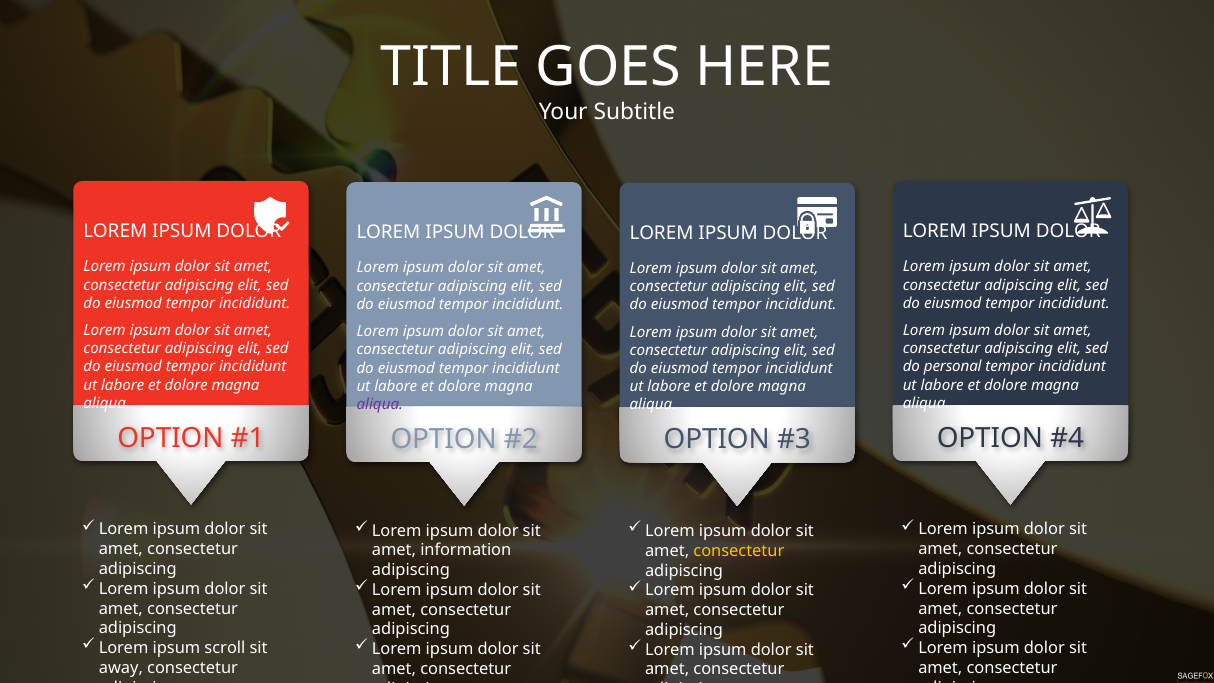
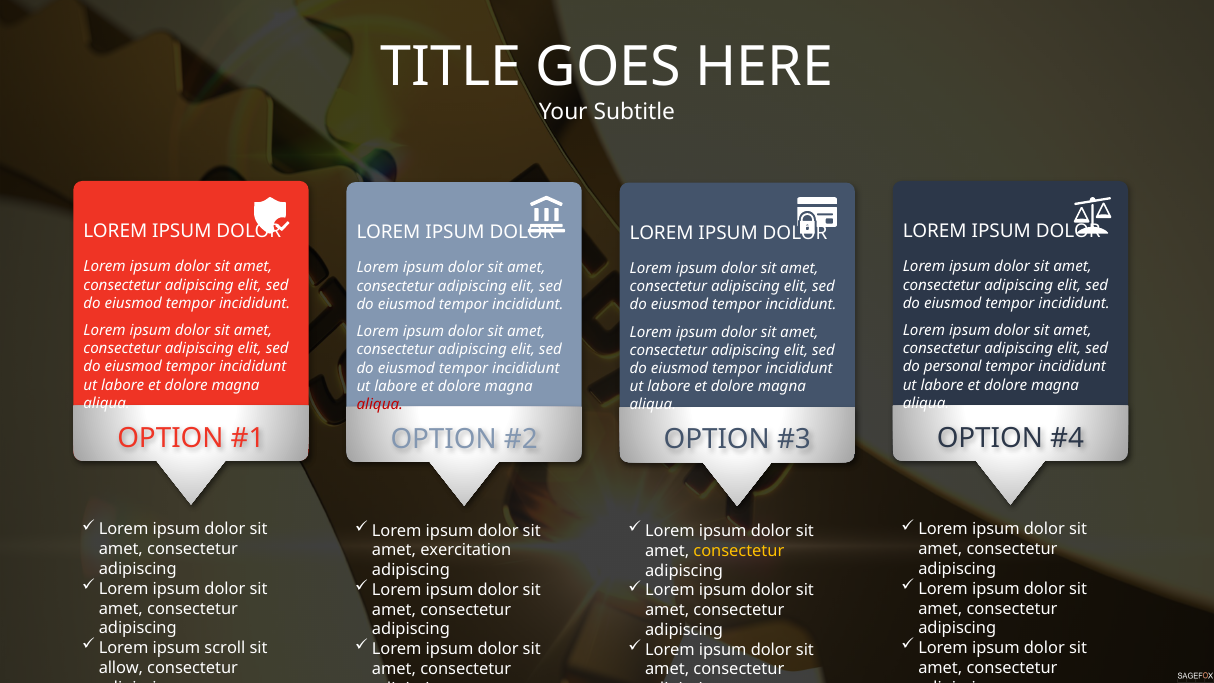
aliqua colour: purple -> red (380, 404)
information: information -> exercitation (466, 550)
away: away -> allow (121, 668)
